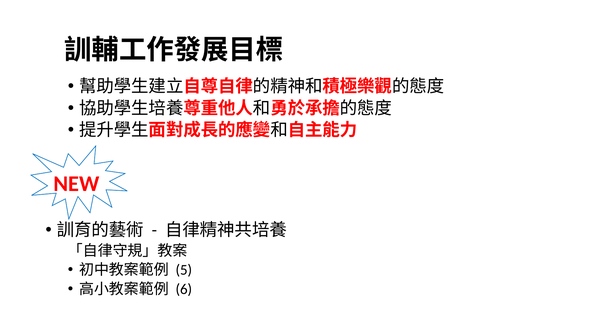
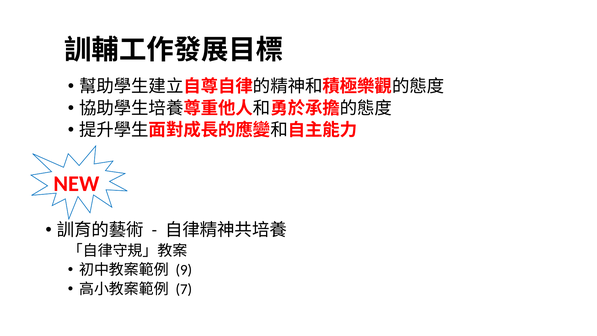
5: 5 -> 9 (184, 270)
6: 6 -> 7 (184, 289)
